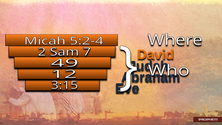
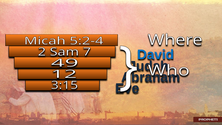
David colour: orange -> blue (156, 55)
